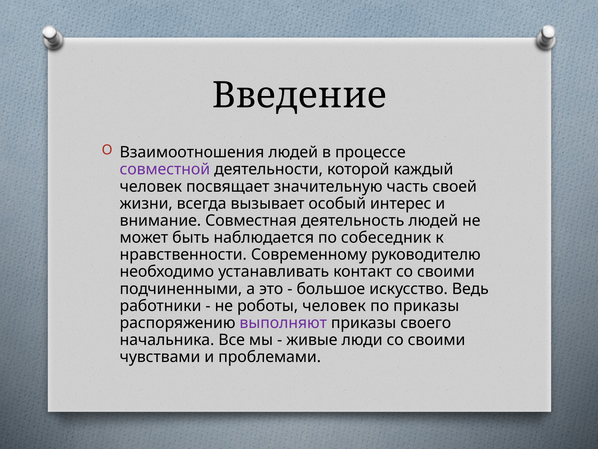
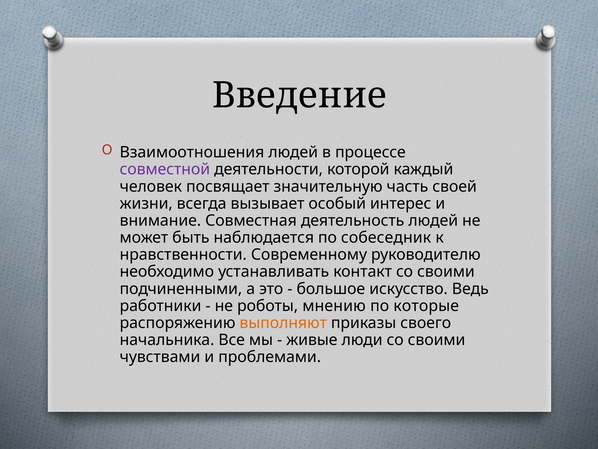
роботы человек: человек -> мнению (334, 306)
по приказы: приказы -> которые (426, 306)
выполняют colour: purple -> orange (283, 323)
